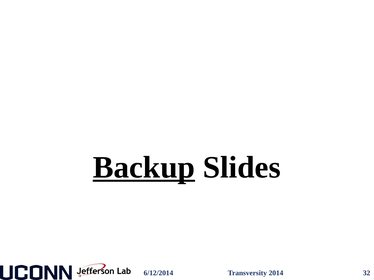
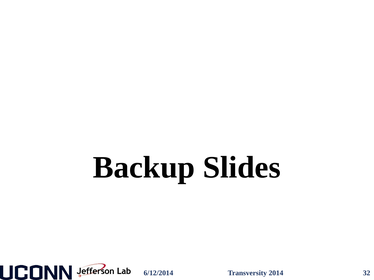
Backup underline: present -> none (144, 168)
